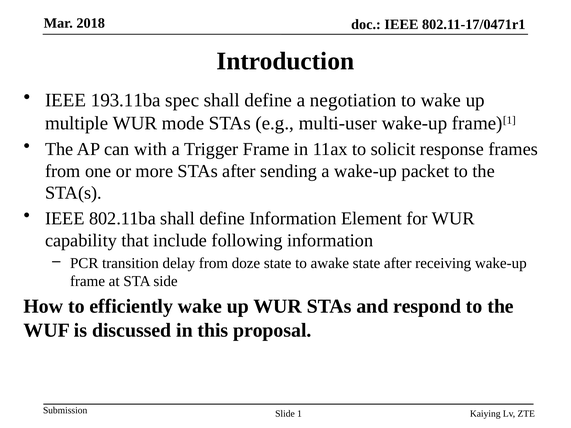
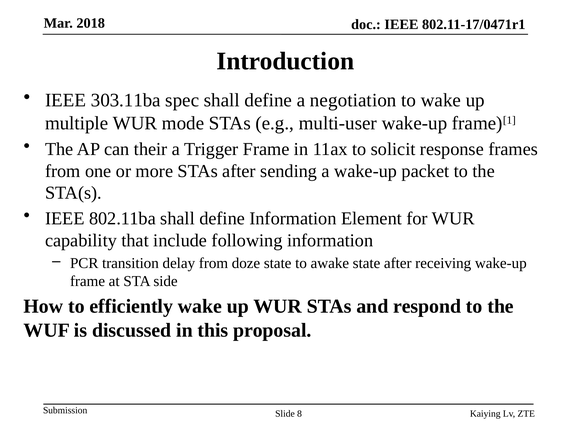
193.11ba: 193.11ba -> 303.11ba (126, 100)
with: with -> their (151, 149)
1: 1 -> 8 (299, 414)
